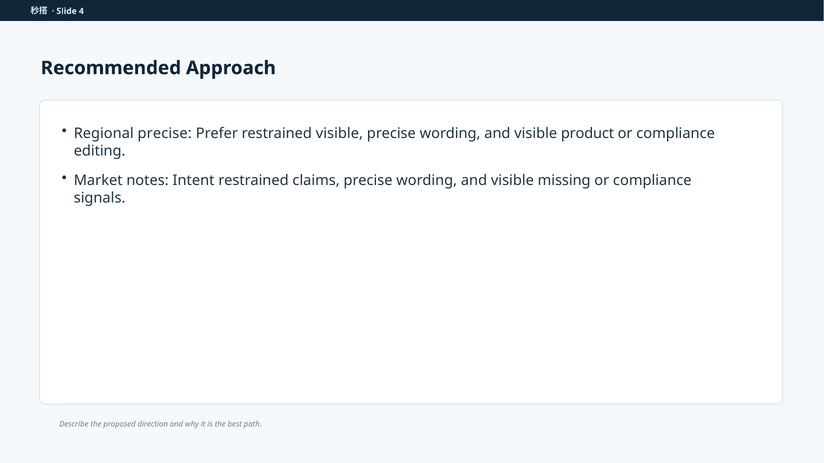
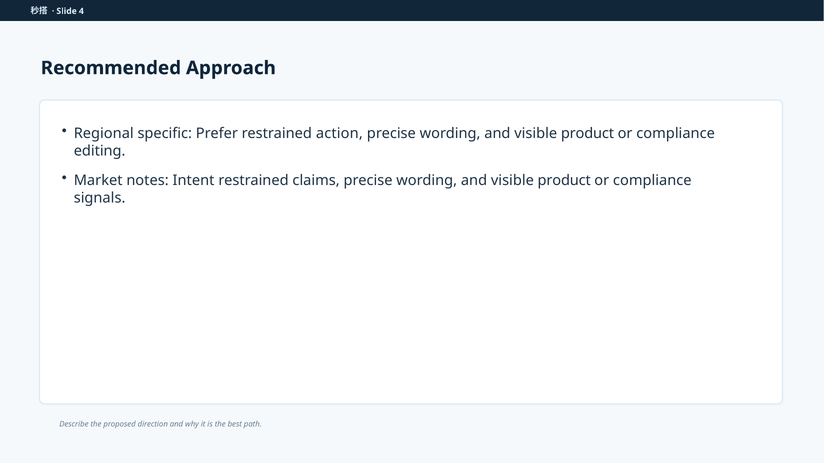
Regional precise: precise -> specific (165, 133)
restrained visible: visible -> action (339, 133)
missing: missing -> product (564, 180)
